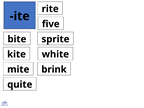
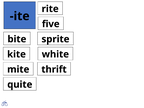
brink: brink -> thrift (54, 69)
